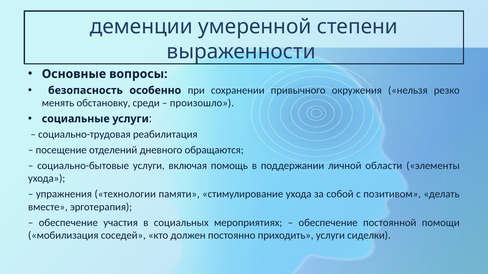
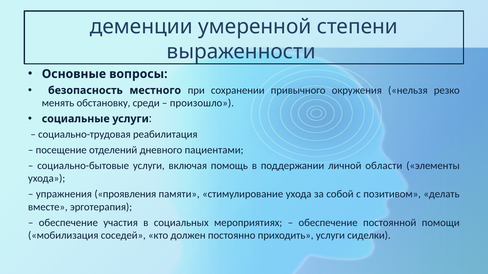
особенно: особенно -> местного (155, 91)
обращаются: обращаются -> пациентами (214, 150)
технологии: технологии -> проявления (125, 194)
